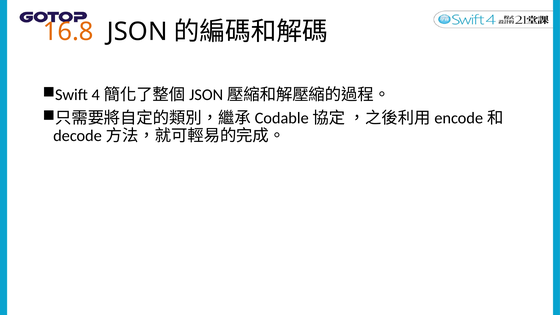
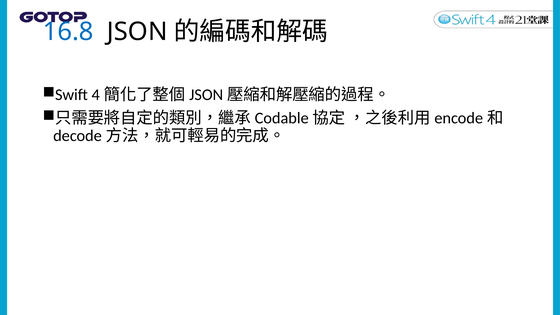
16.8 colour: orange -> blue (68, 32)
